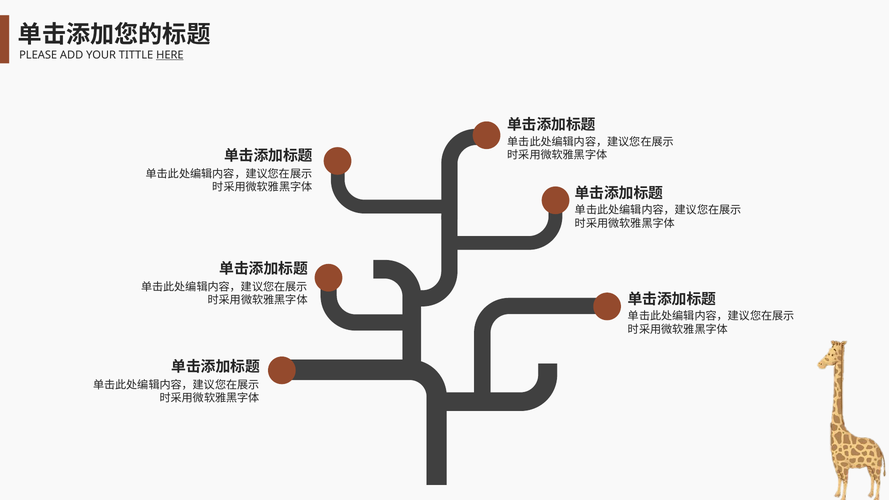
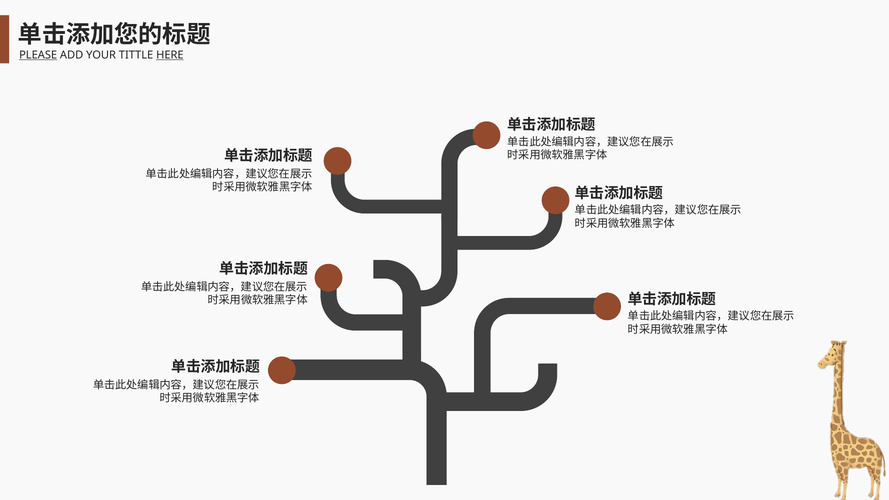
PLEASE underline: none -> present (38, 55)
